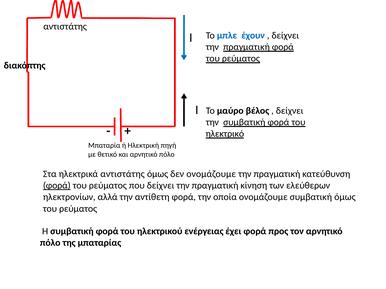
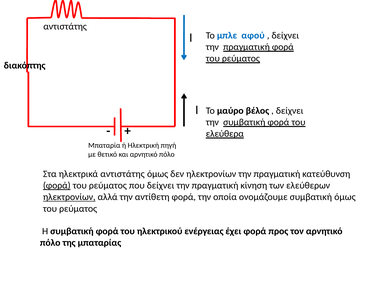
έχουν: έχουν -> αφού (253, 35)
ηλεκτρικό: ηλεκτρικό -> ελεύθερα (225, 134)
δεν ονομάζουμε: ονομάζουμε -> ηλεκτρονίων (211, 174)
ηλεκτρονίων underline: none -> present (69, 197)
